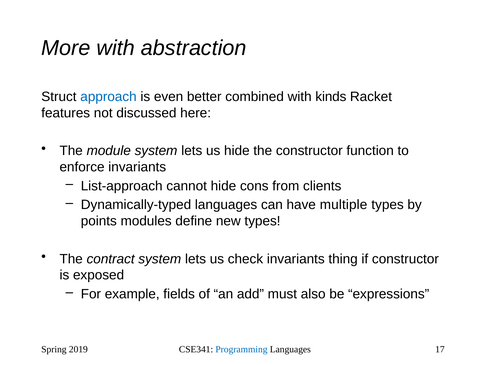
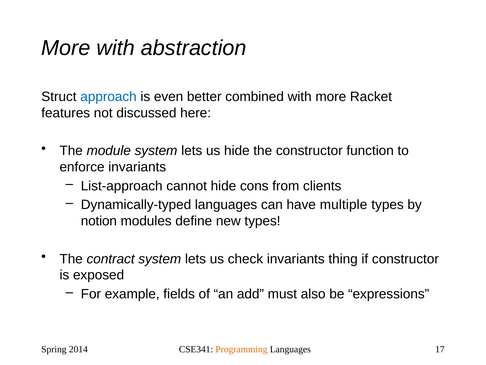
with kinds: kinds -> more (331, 97)
points: points -> notion (99, 221)
2019: 2019 -> 2014 (78, 349)
Programming colour: blue -> orange (241, 349)
